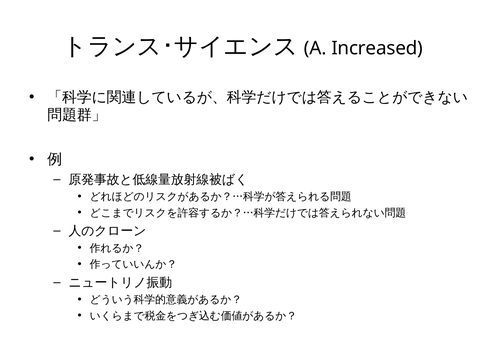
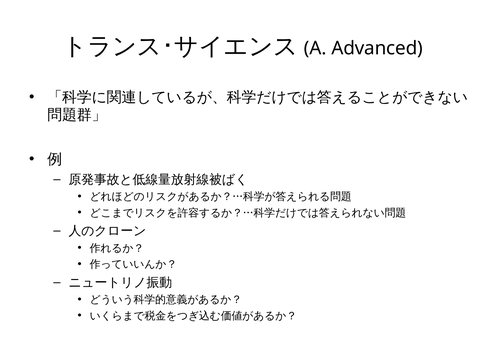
Increased: Increased -> Advanced (377, 48)
